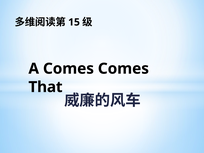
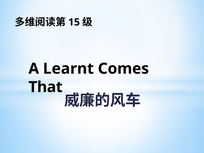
A Comes: Comes -> Learnt (68, 69)
